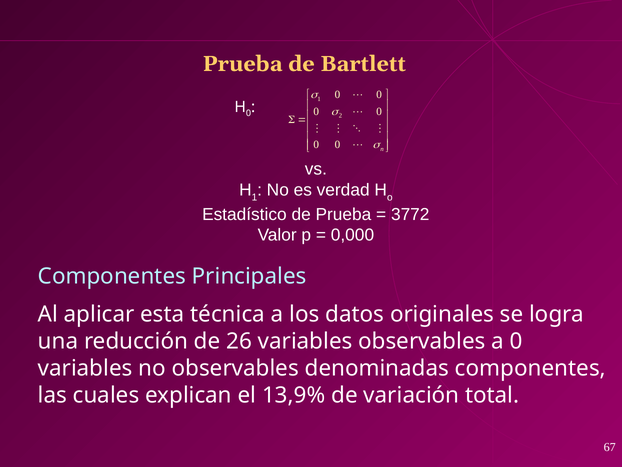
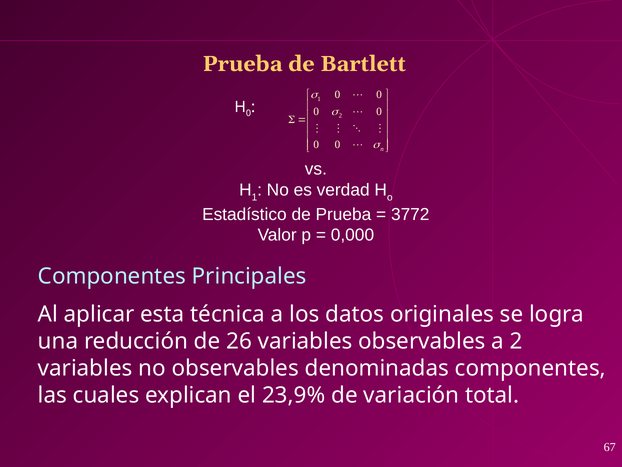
a 0: 0 -> 2 (516, 341)
13,9%: 13,9% -> 23,9% (294, 395)
